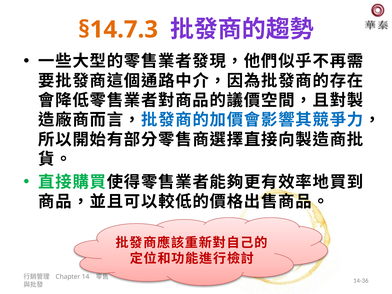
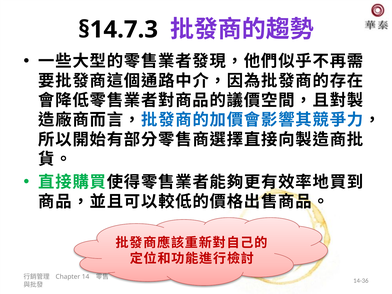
§14.7.3 colour: orange -> black (118, 30)
